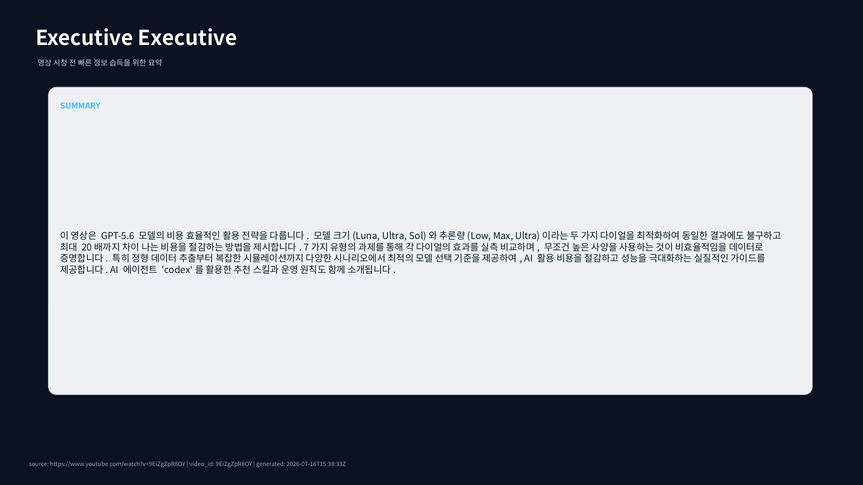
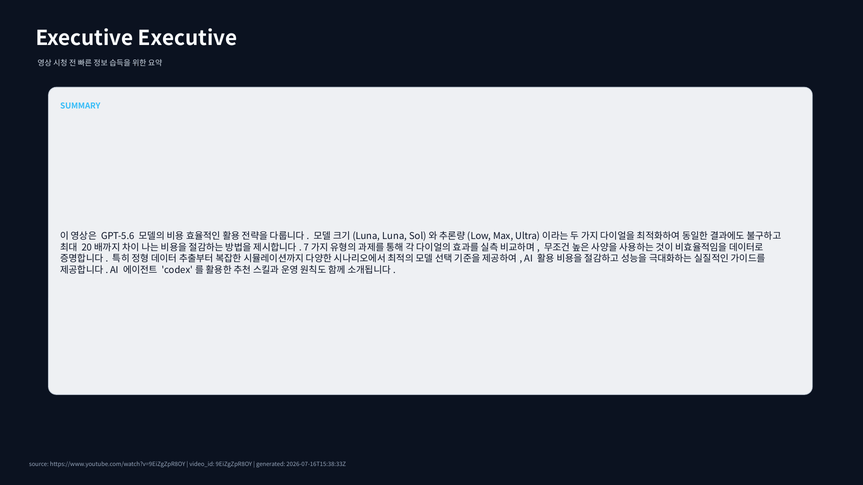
Ultra: Ultra -> Luna (395, 236)
